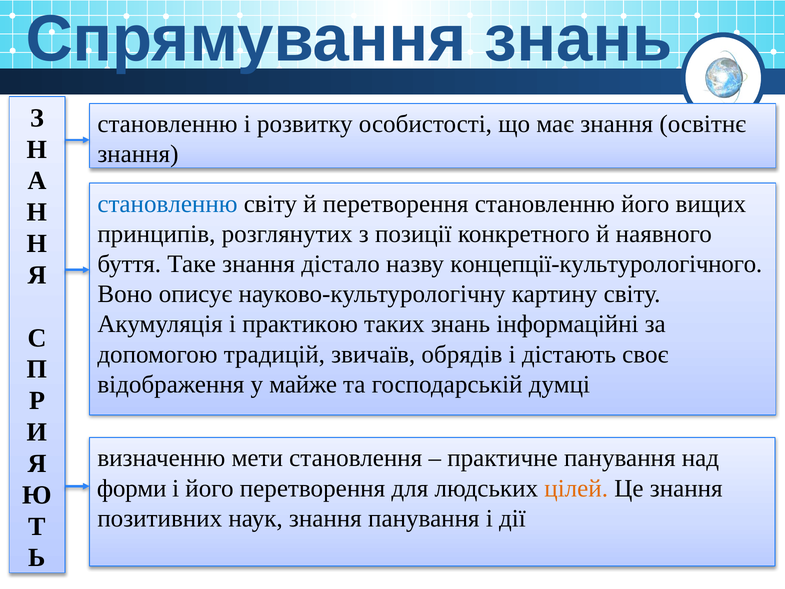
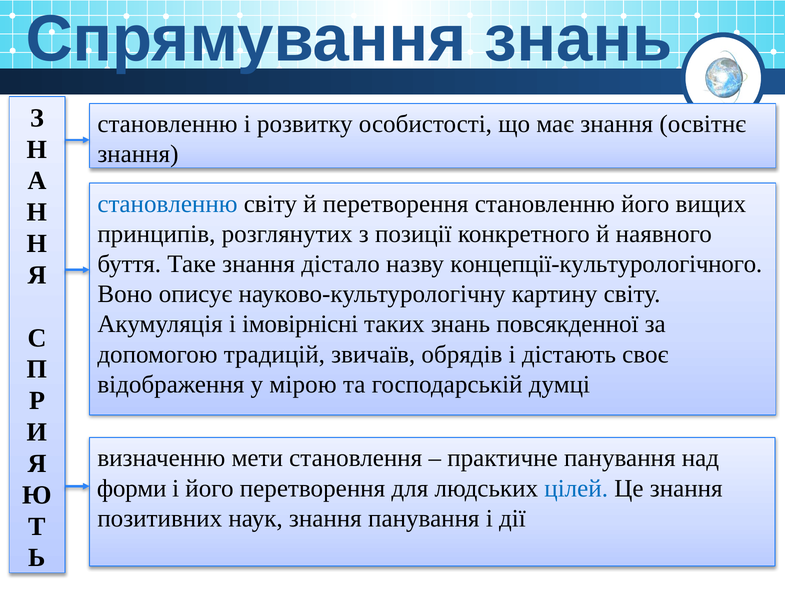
практикою: практикою -> імовірнісні (300, 324)
інформаційні: інформаційні -> повсякденної (567, 324)
майже: майже -> мірою (303, 384)
цілей colour: orange -> blue (576, 488)
